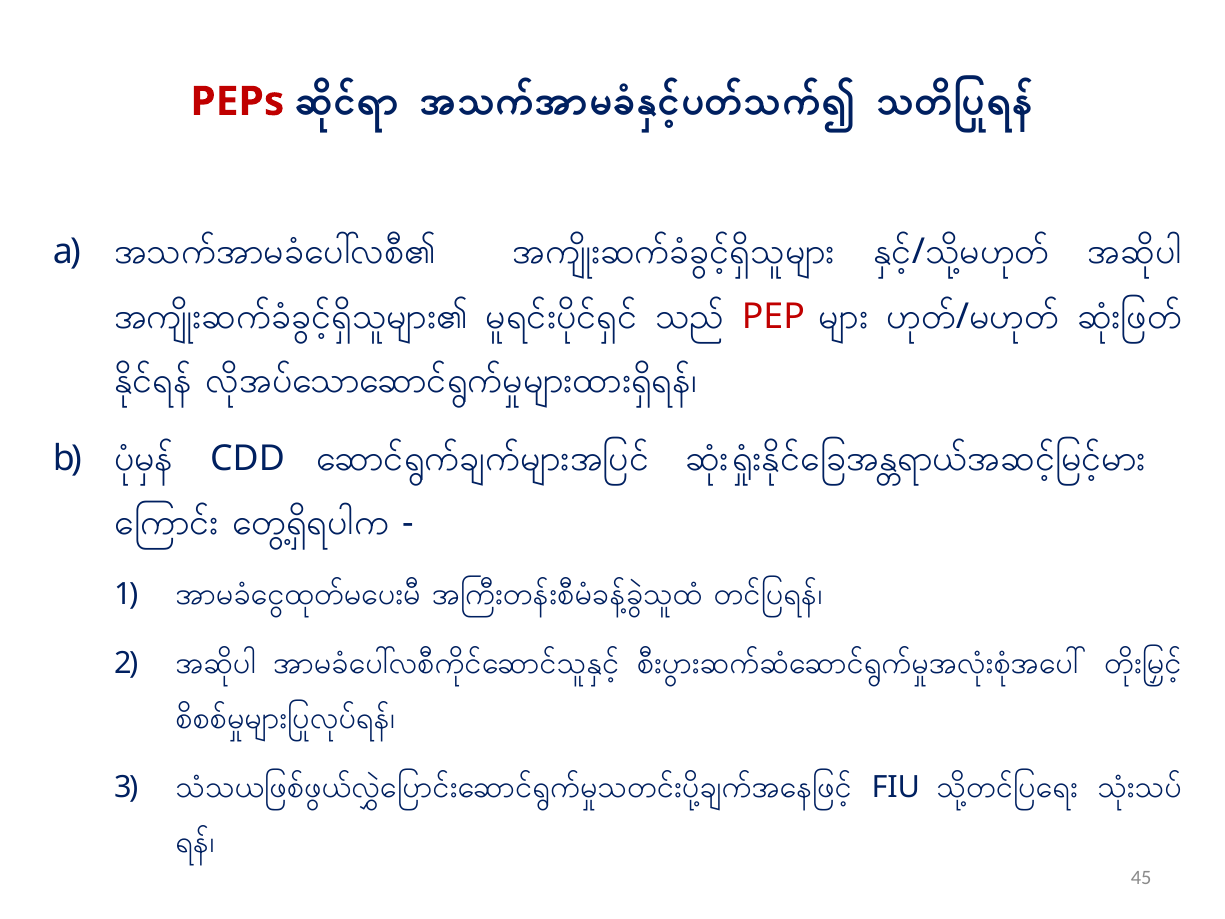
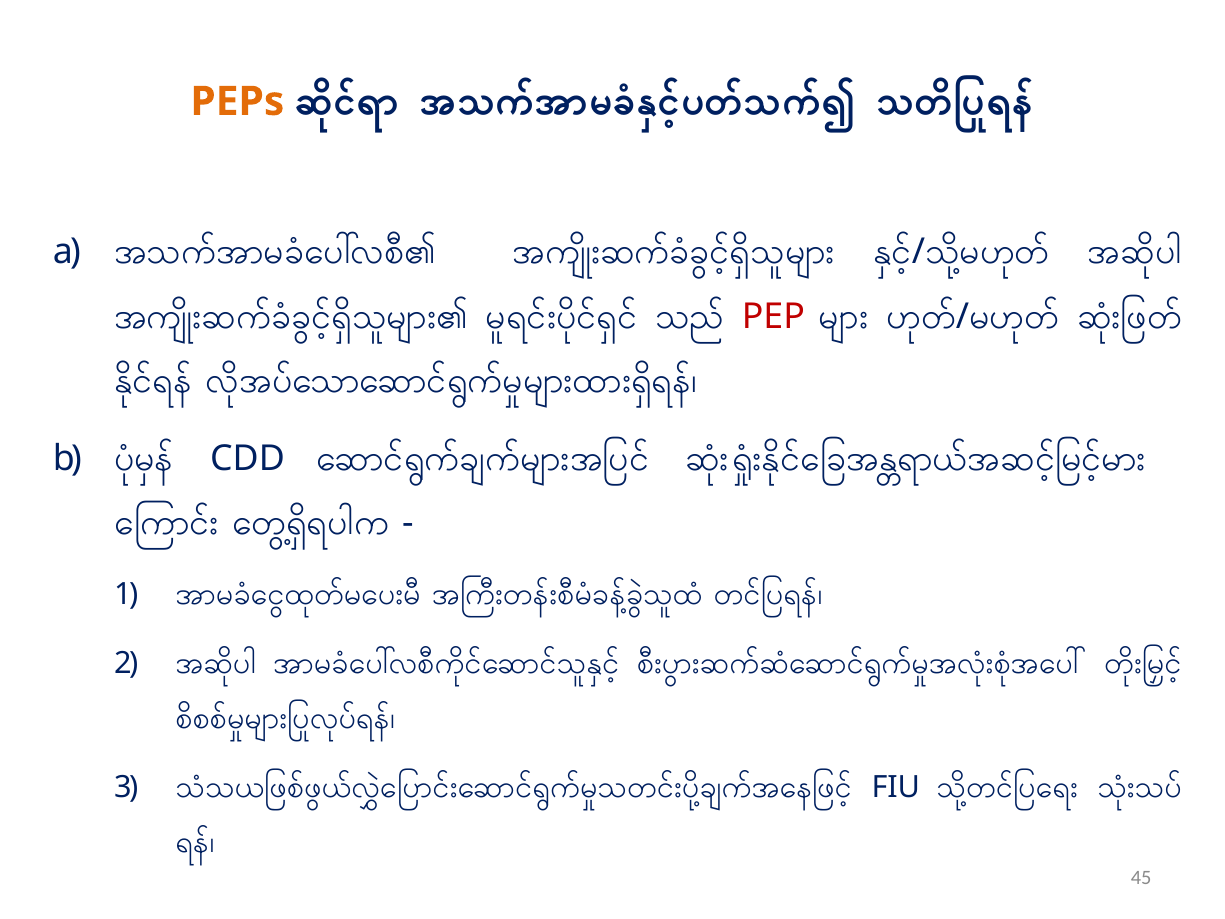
PEPs colour: red -> orange (237, 101)
